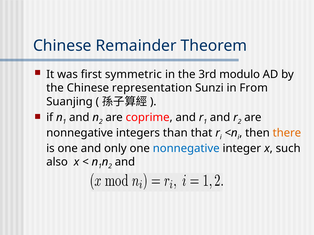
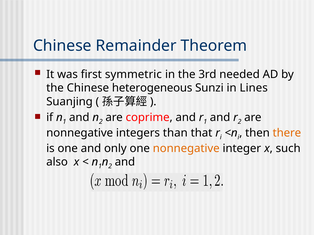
modulo: modulo -> needed (240, 75)
representation: representation -> heterogeneous (152, 88)
From: From -> Lines (254, 88)
nonnegative colour: blue -> orange (186, 149)
